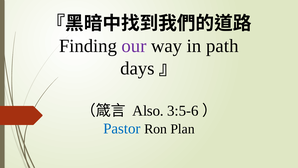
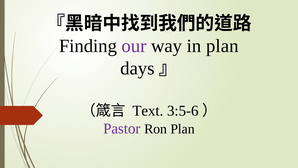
in path: path -> plan (222, 46)
Also: Also -> Text (148, 110)
Pastor colour: blue -> purple (122, 128)
